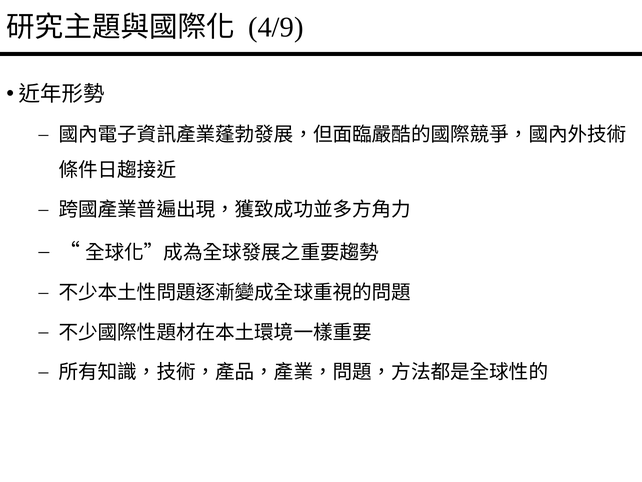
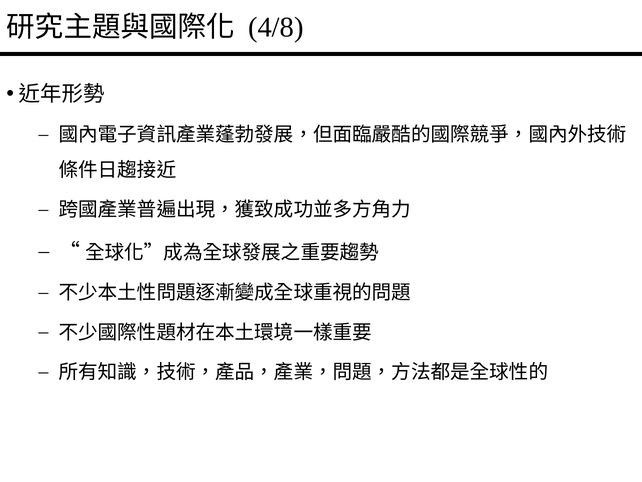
4/9: 4/9 -> 4/8 (276, 27)
